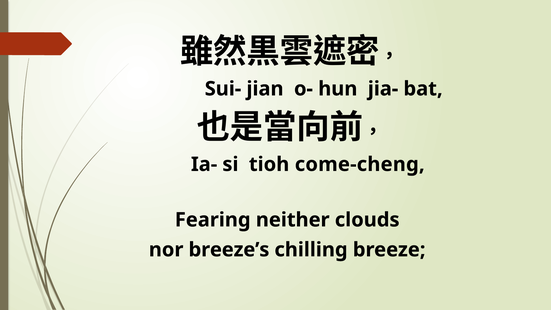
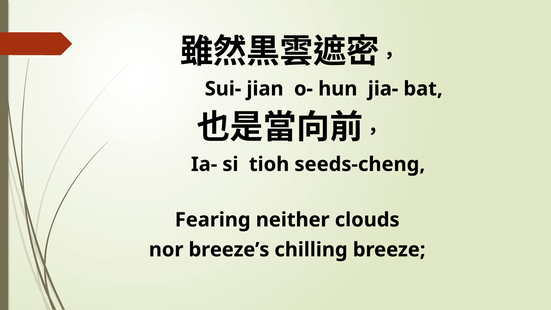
come-cheng: come-cheng -> seeds-cheng (360, 164)
